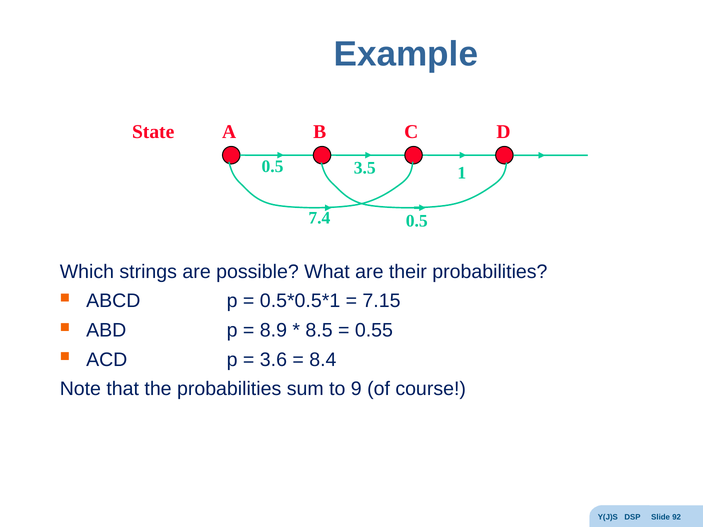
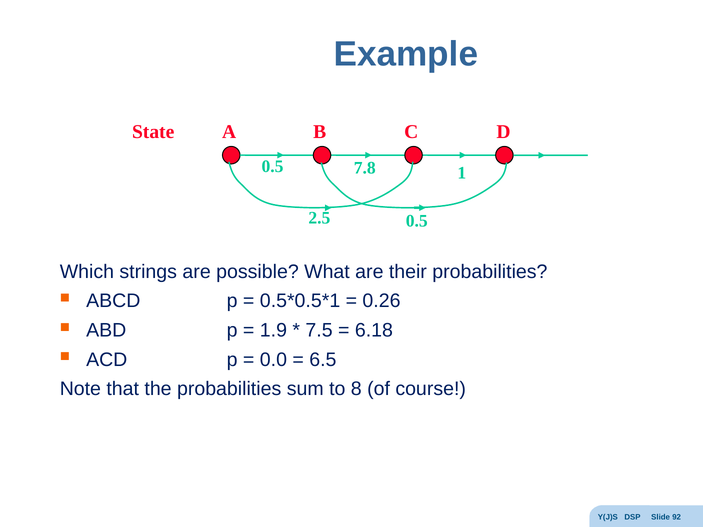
3.5: 3.5 -> 7.8 (365, 168)
7.4: 7.4 -> 2.5 (319, 218)
7.15: 7.15 -> 0.26 (382, 301)
8.9: 8.9 -> 1.9 (273, 330)
8.5: 8.5 -> 7.5 (319, 330)
0.55: 0.55 -> 6.18 (374, 330)
3.6: 3.6 -> 0.0 (273, 360)
8.4: 8.4 -> 6.5 (323, 360)
9: 9 -> 8 (356, 389)
